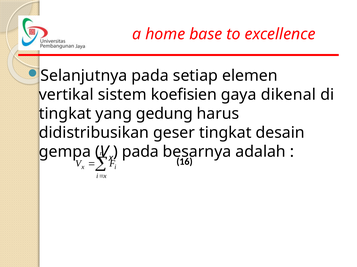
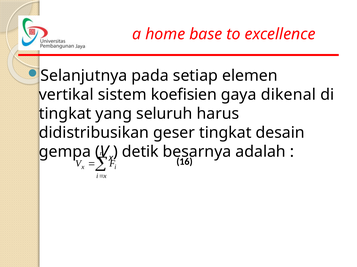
gedung: gedung -> seluruh (164, 114)
pada: pada -> detik (140, 152)
